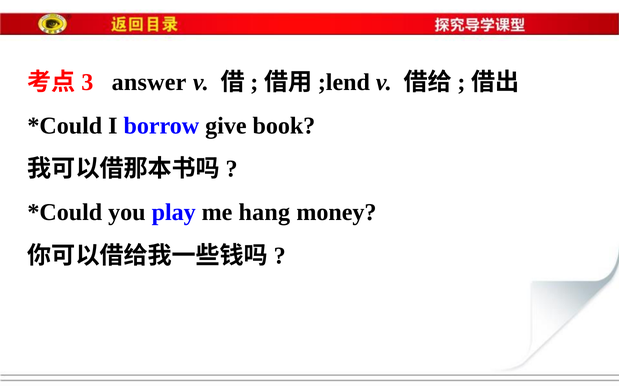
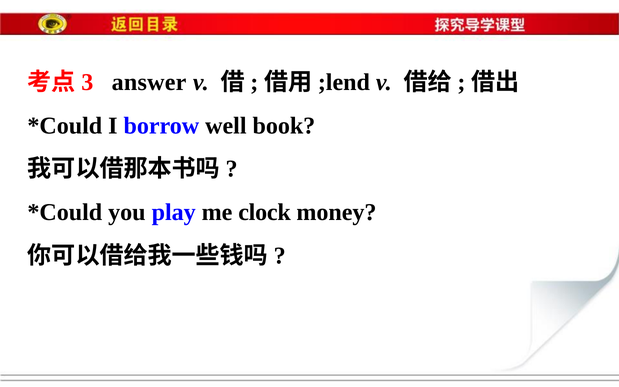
give: give -> well (226, 126)
hang: hang -> clock (265, 212)
